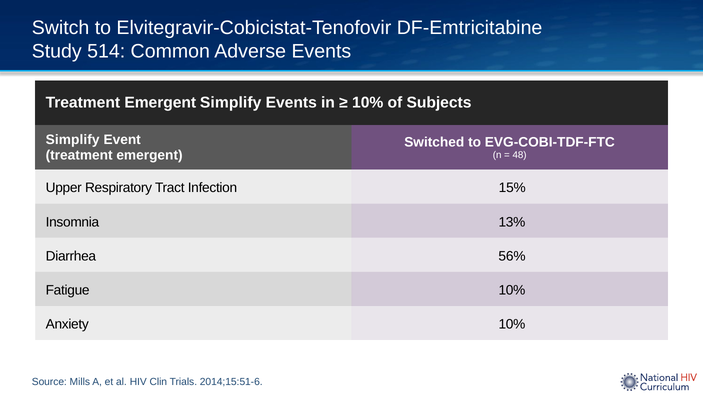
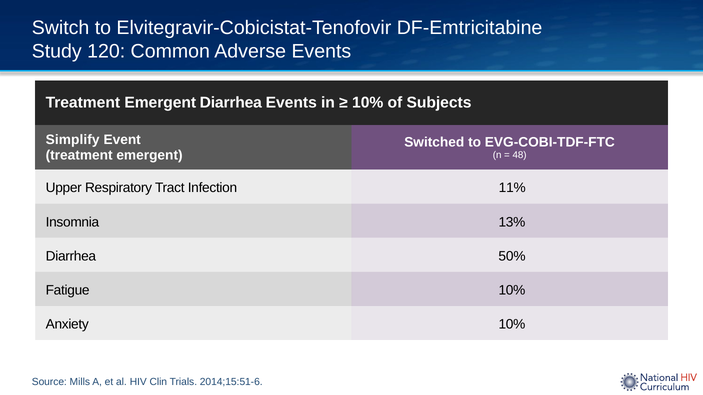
514: 514 -> 120 (106, 51)
Emergent Simplify: Simplify -> Diarrhea (231, 103)
15%: 15% -> 11% (512, 188)
56%: 56% -> 50% (512, 256)
